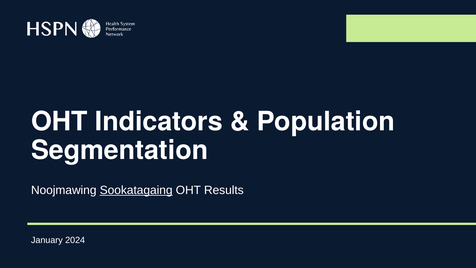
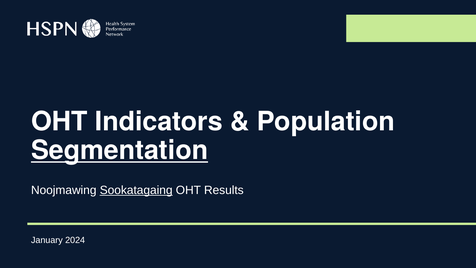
Segmentation underline: none -> present (120, 150)
